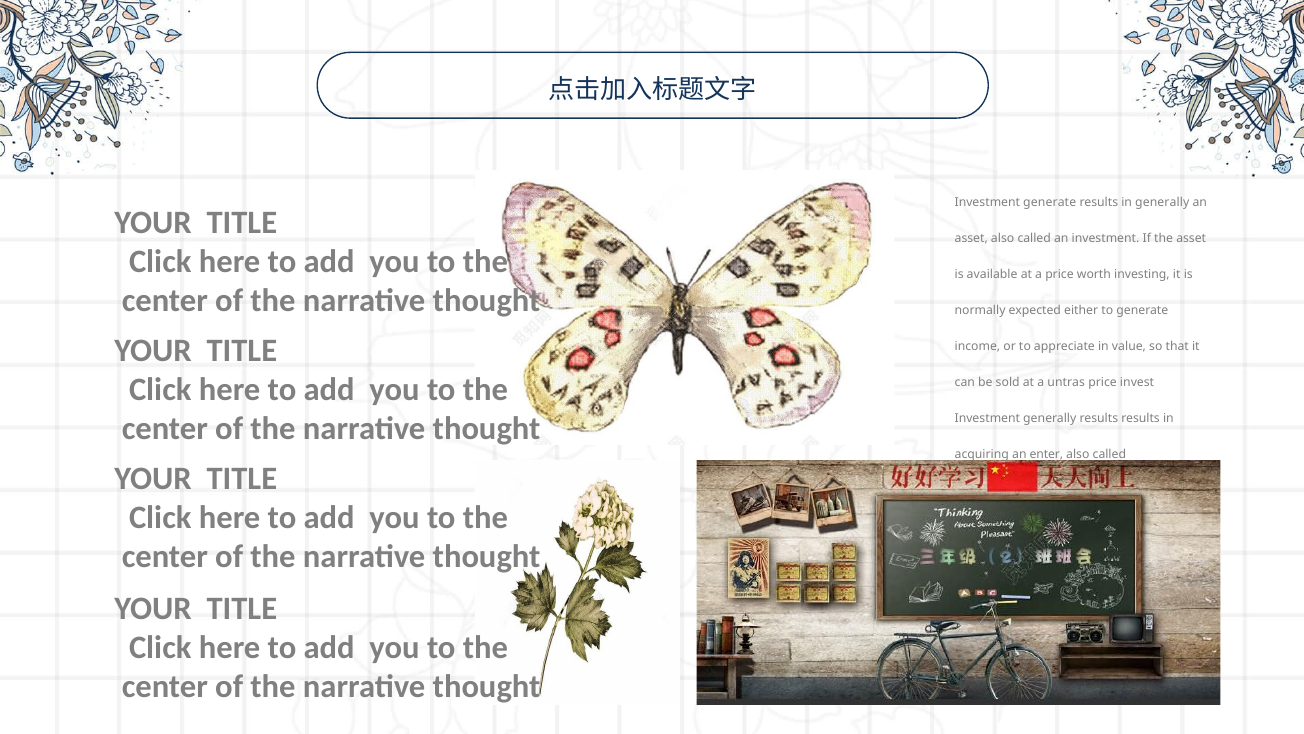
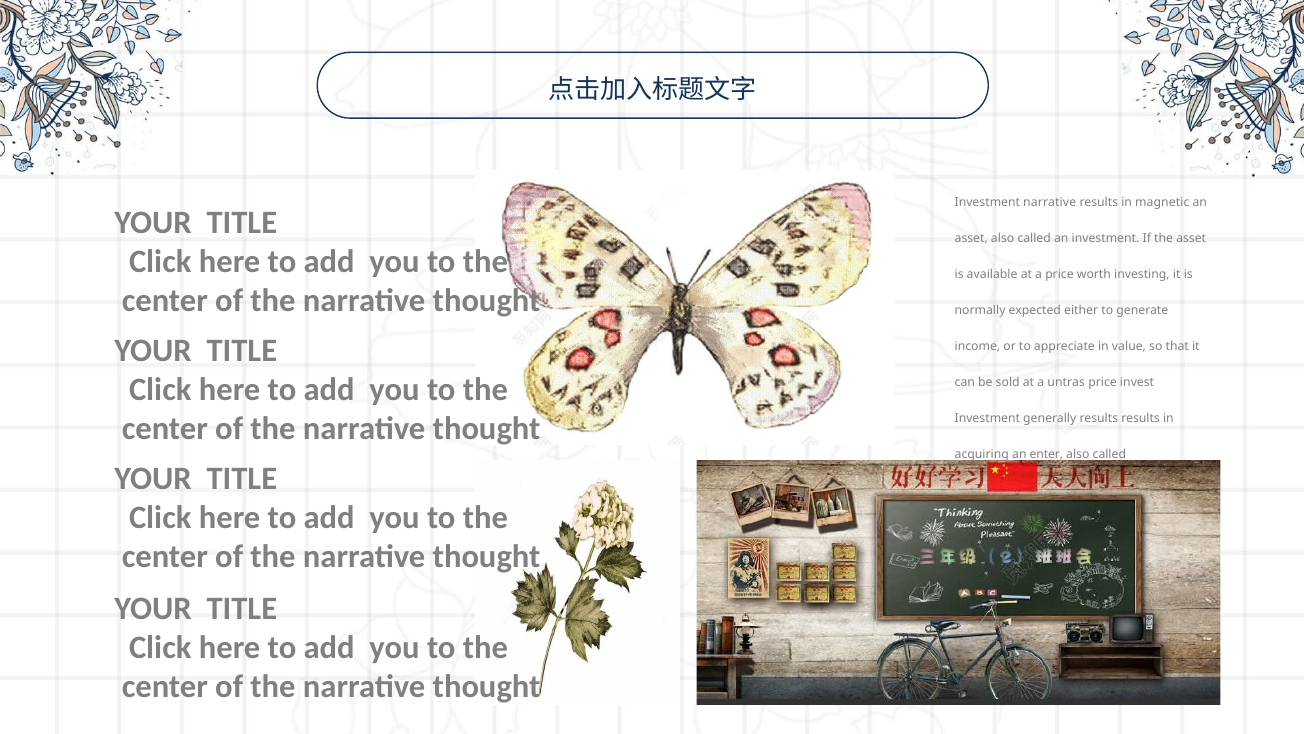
Investment generate: generate -> narrative (1050, 203)
in generally: generally -> magnetic (1162, 203)
